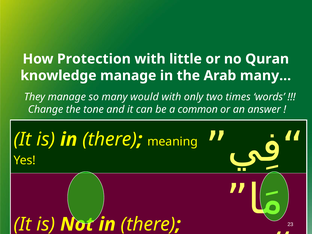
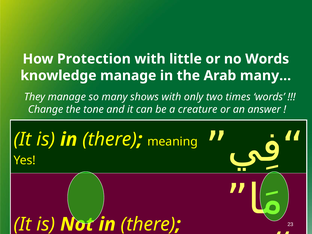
no Quran: Quran -> Words (267, 59)
would: would -> shows (144, 97)
common: common -> creature (198, 109)
